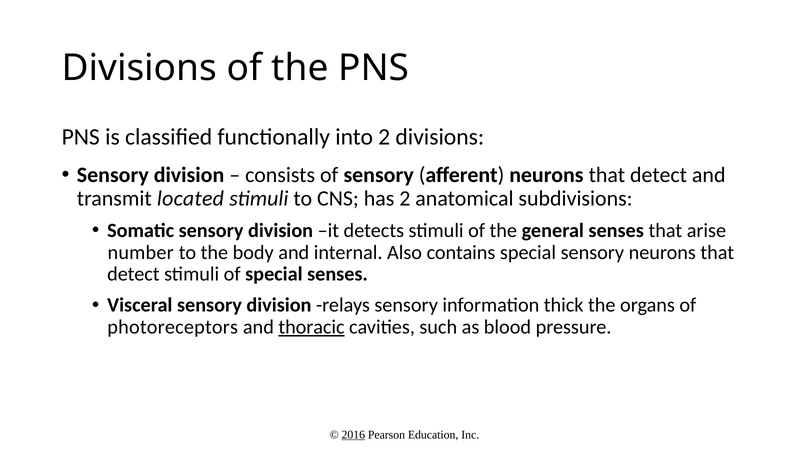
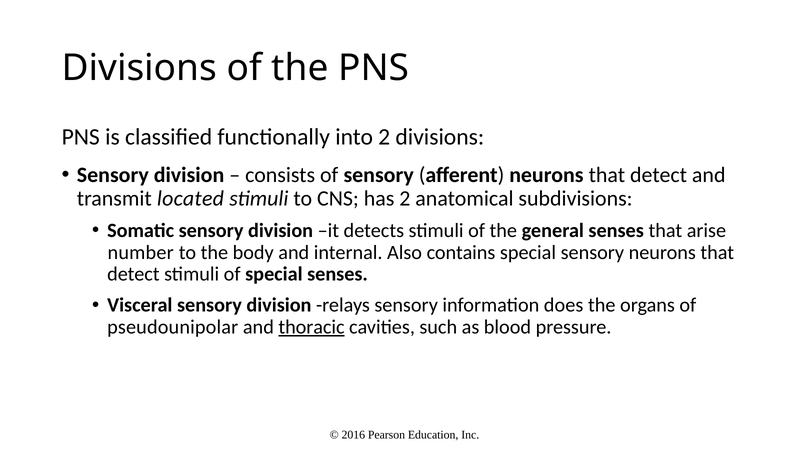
thick: thick -> does (564, 305)
photoreceptors: photoreceptors -> pseudounipolar (173, 327)
2016 underline: present -> none (353, 435)
